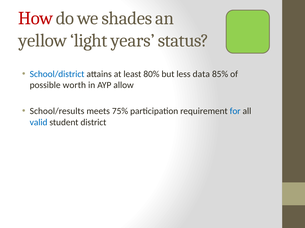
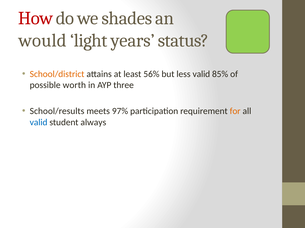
yellow: yellow -> would (43, 41)
School/district colour: blue -> orange (57, 74)
80%: 80% -> 56% (151, 74)
less data: data -> valid (201, 74)
allow: allow -> three (124, 85)
75%: 75% -> 97% (120, 111)
for colour: blue -> orange (235, 111)
district: district -> always (93, 123)
